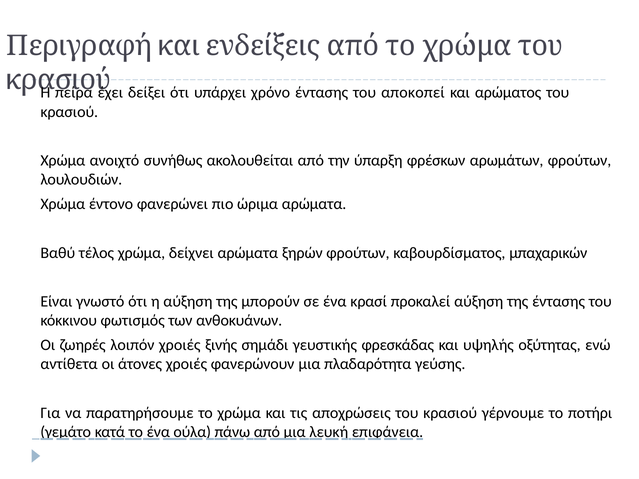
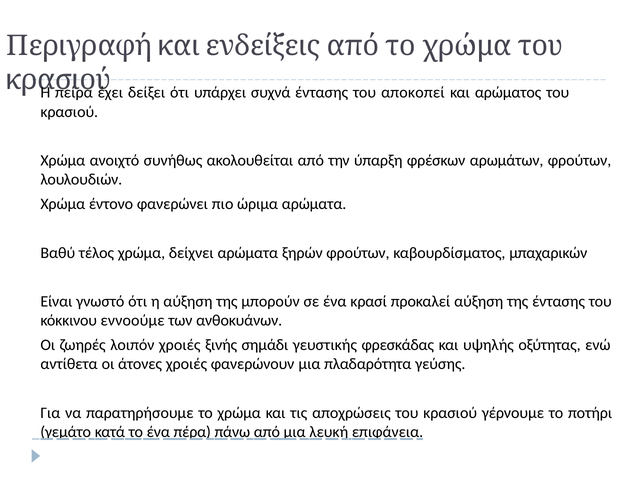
χρόνο: χρόνο -> συχνά (271, 93)
φωτισμός: φωτισμός -> εννοούμε (133, 321)
ούλα: ούλα -> πέρα (192, 432)
